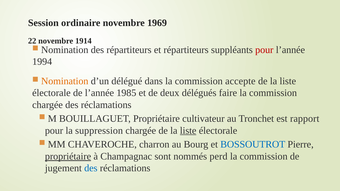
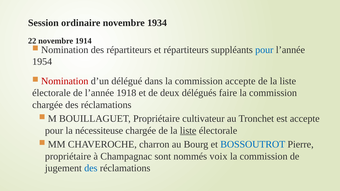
1969: 1969 -> 1934 (157, 23)
pour colour: red -> blue (264, 50)
1994: 1994 -> 1954 (42, 62)
Nomination colour: orange -> red (65, 81)
1985: 1985 -> 1918 (126, 93)
est rapport: rapport -> accepte (305, 119)
suppression: suppression -> nécessiteuse (99, 131)
propriétaire underline: present -> none (68, 157)
perd: perd -> voix (219, 157)
